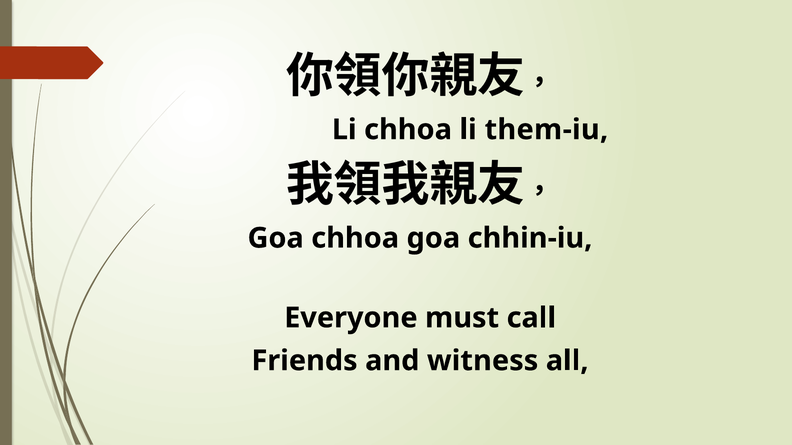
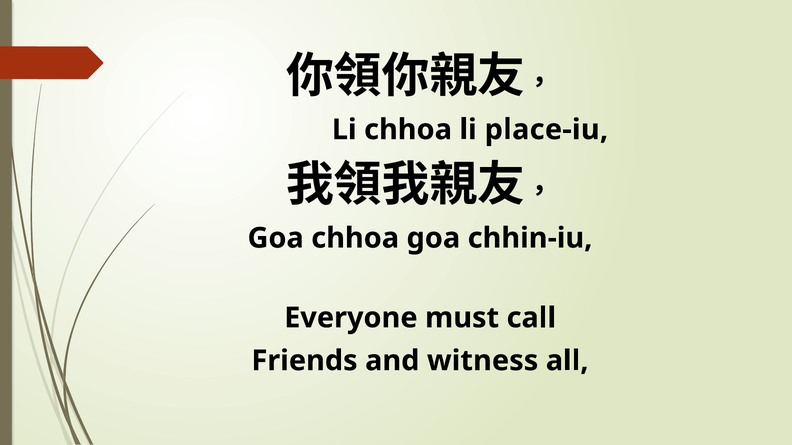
them-iu: them-iu -> place-iu (546, 130)
